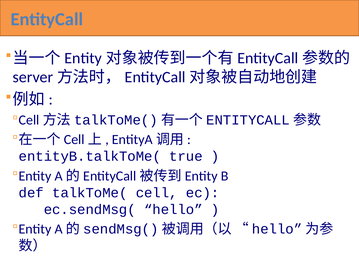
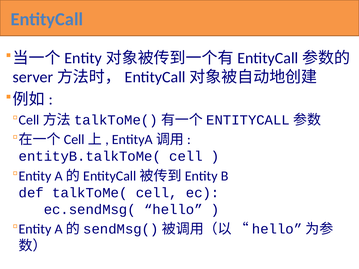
entityB.talkToMe( true: true -> cell (186, 157)
